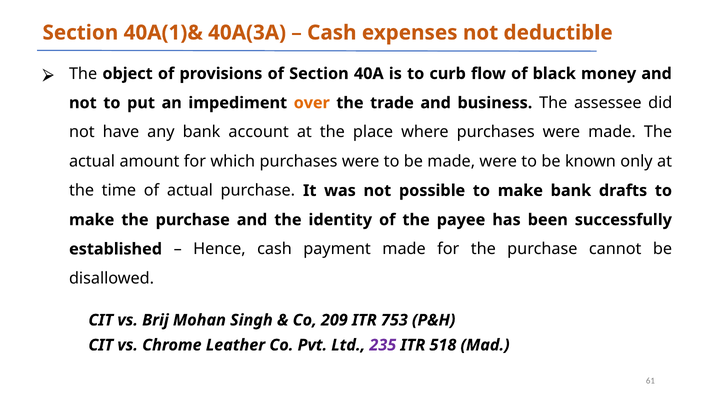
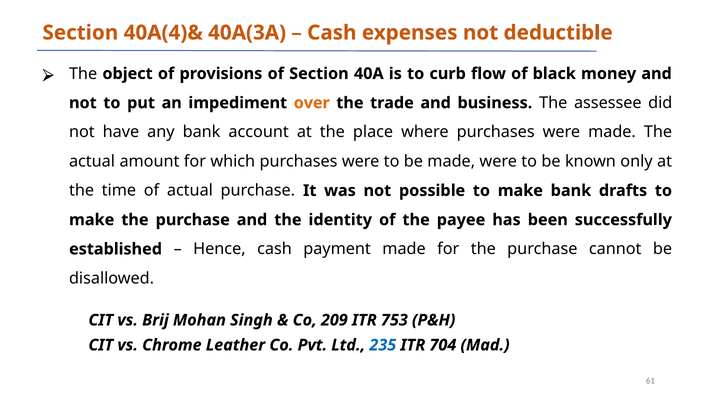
40A(1)&: 40A(1)& -> 40A(4)& (163, 33)
235 colour: purple -> blue (383, 345)
518: 518 -> 704 (443, 345)
